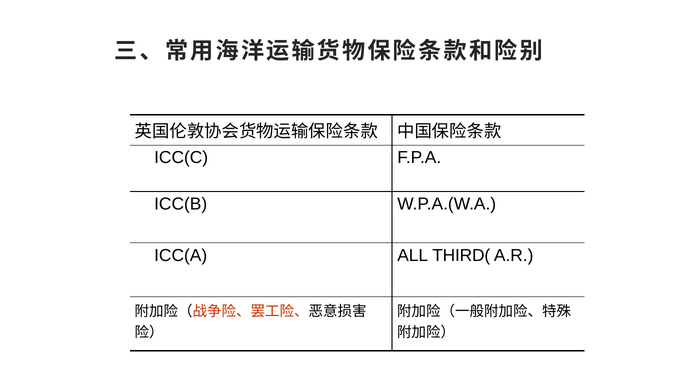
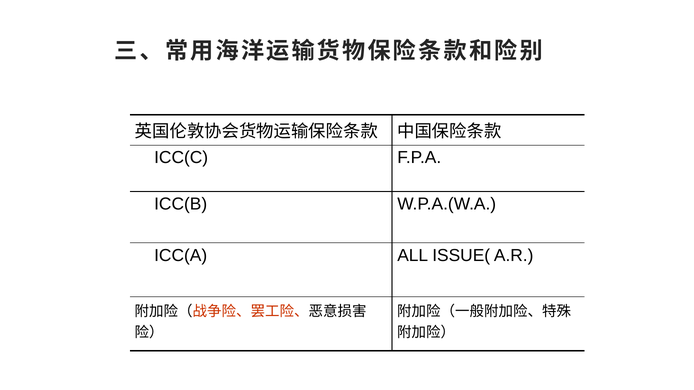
THIRD(: THIRD( -> ISSUE( (461, 256)
